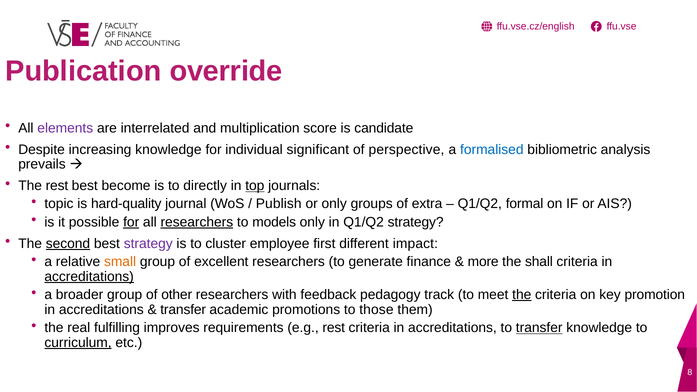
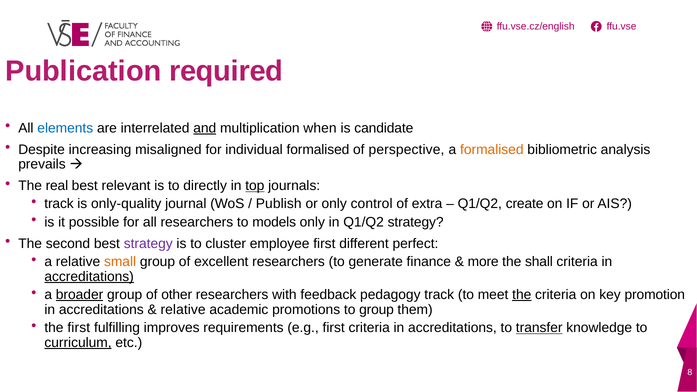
override: override -> required (226, 71)
elements colour: purple -> blue (65, 128)
and underline: none -> present (205, 128)
score: score -> when (320, 128)
increasing knowledge: knowledge -> misaligned (168, 149)
individual significant: significant -> formalised (318, 149)
formalised colour: blue -> orange (492, 149)
The rest: rest -> real (57, 186)
become: become -> relevant (126, 186)
topic: topic -> track (59, 204)
hard-quality: hard-quality -> only-quality (126, 204)
groups: groups -> control (372, 204)
formal: formal -> create (525, 204)
for underline: present -> none (131, 222)
researchers underline: present -> none (197, 222)
second underline: present -> none (68, 244)
impact: impact -> perfect (415, 244)
broader underline: none -> present (80, 295)
transfer: transfer -> relative (183, 310)
to those: those -> group (377, 310)
the real: real -> first (79, 328)
e.g rest: rest -> first (334, 328)
